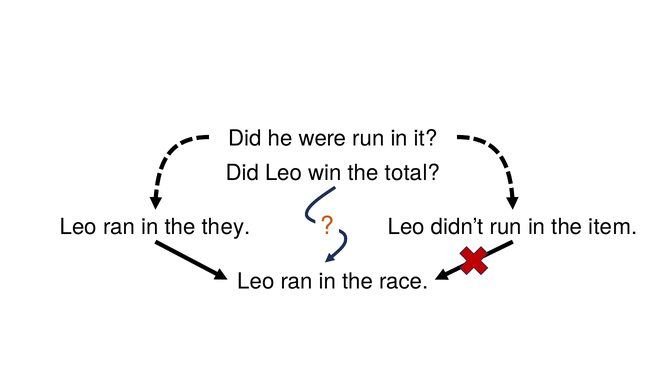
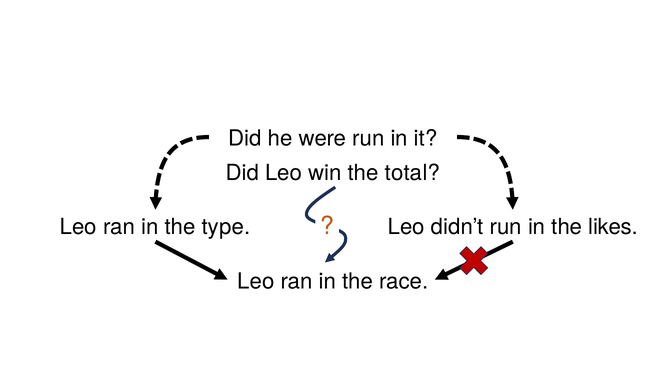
they: they -> type (226, 227)
item: item -> likes (613, 227)
